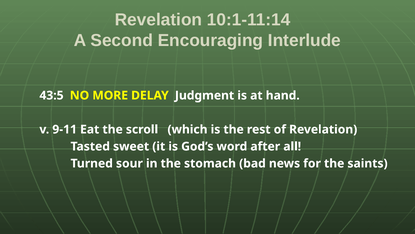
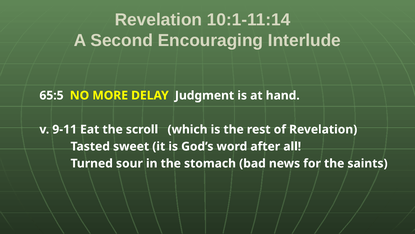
43:5: 43:5 -> 65:5 (51, 95)
